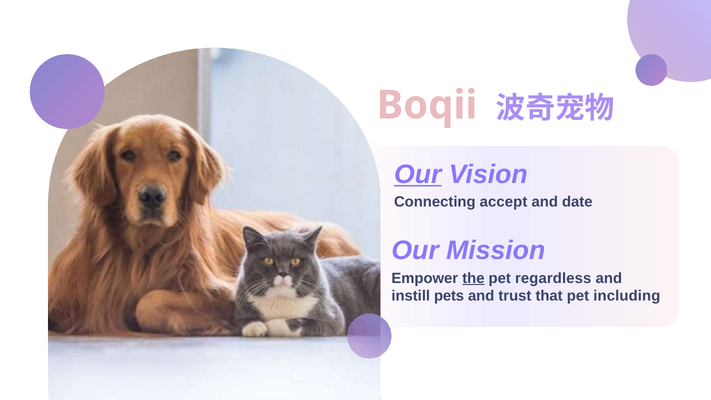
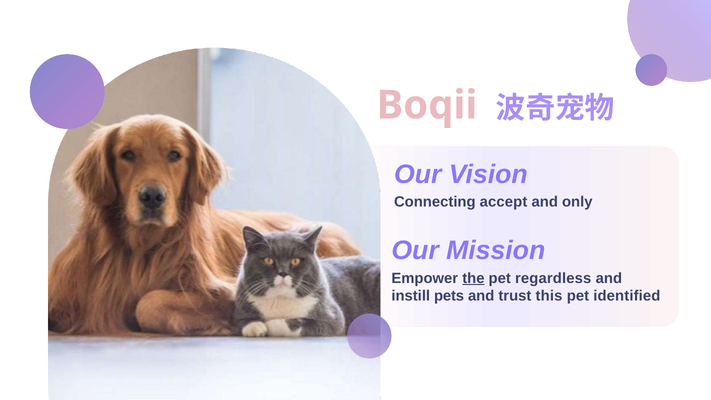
Our underline: present -> none (418, 174)
date: date -> only (577, 202)
that: that -> this (549, 296)
including: including -> identified (627, 296)
